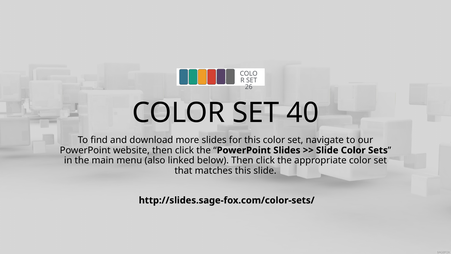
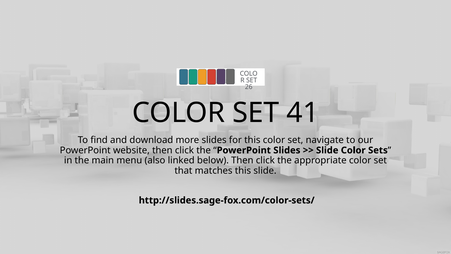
40: 40 -> 41 (303, 113)
